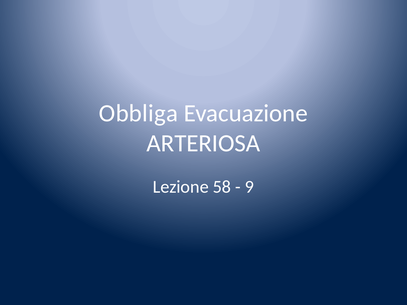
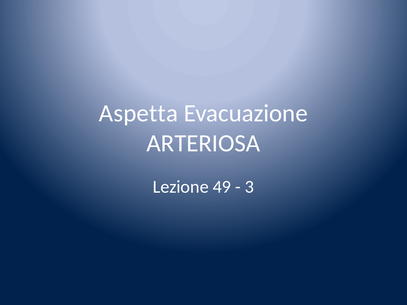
Obbliga: Obbliga -> Aspetta (139, 114)
58: 58 -> 49 (222, 187)
9: 9 -> 3 (249, 187)
